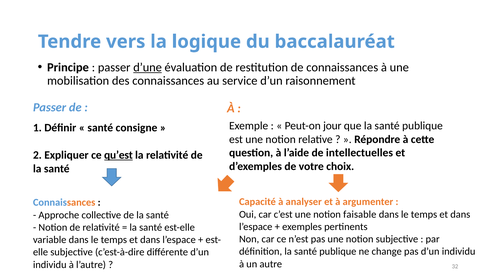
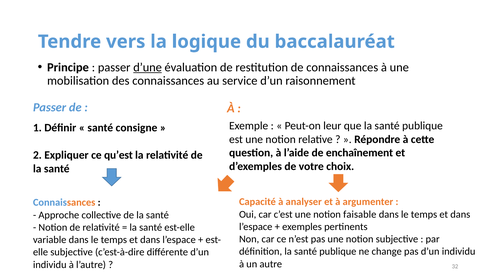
jour: jour -> leur (332, 126)
intellectuelles: intellectuelles -> enchaînement (360, 153)
qu’est underline: present -> none (118, 155)
